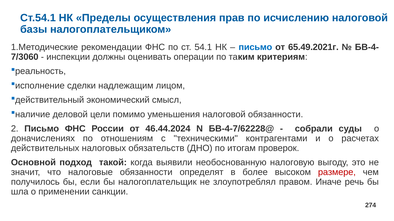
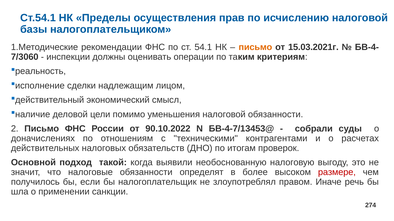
письмо colour: blue -> orange (255, 47)
65.49.2021г: 65.49.2021г -> 15.03.2021г (313, 47)
46.44.2024: 46.44.2024 -> 90.10.2022 (168, 129)
БВ-4-7/62228@: БВ-4-7/62228@ -> БВ-4-7/13453@ (241, 129)
